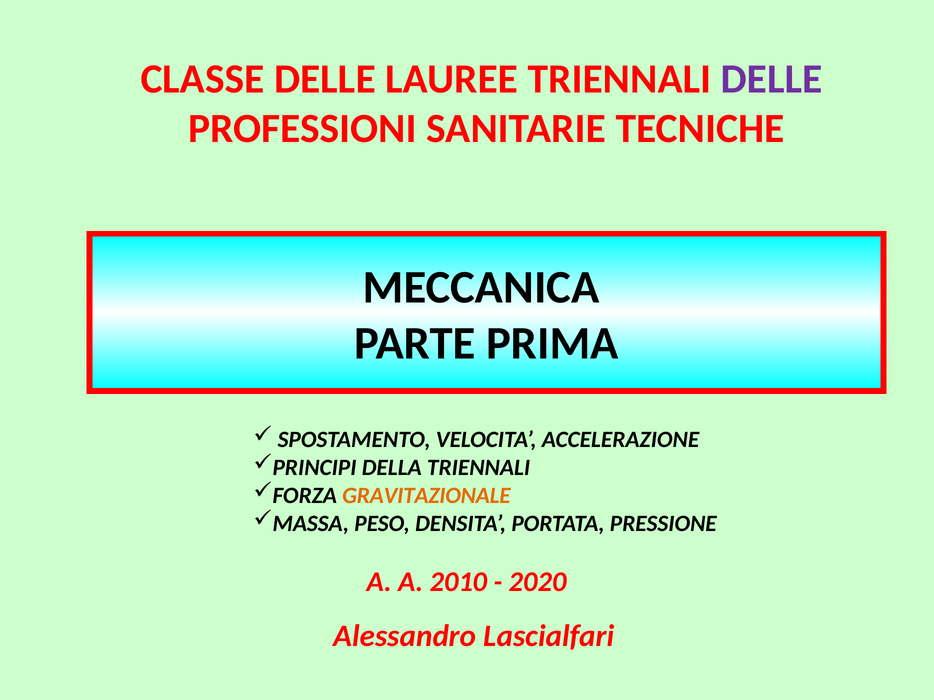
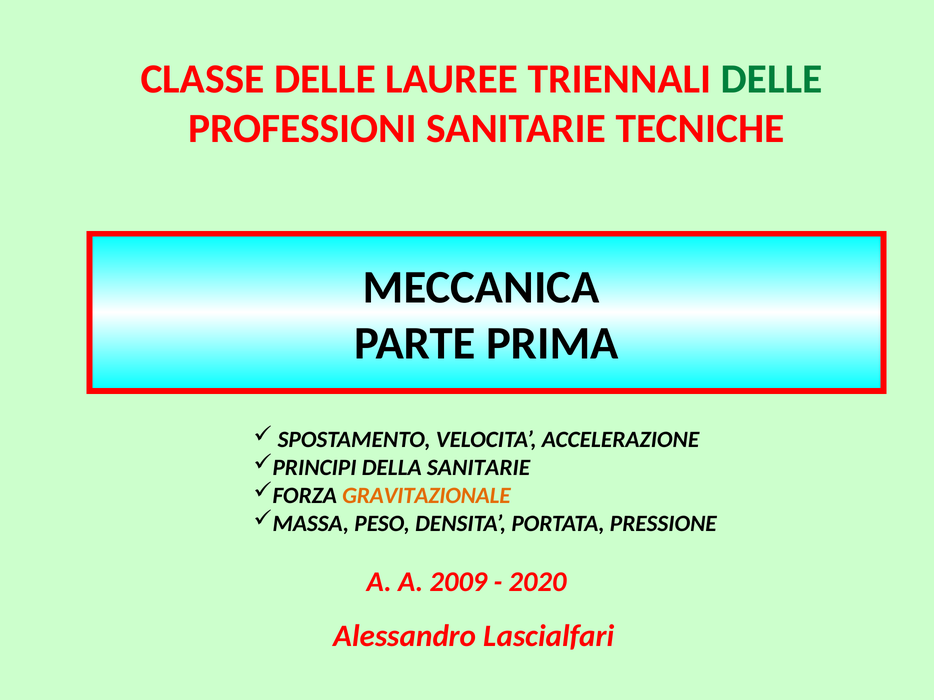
DELLE colour: purple -> green (772, 79)
DELLA TRIENNALI: TRIENNALI -> SANITARIE (479, 468)
2010: 2010 -> 2009 (459, 582)
